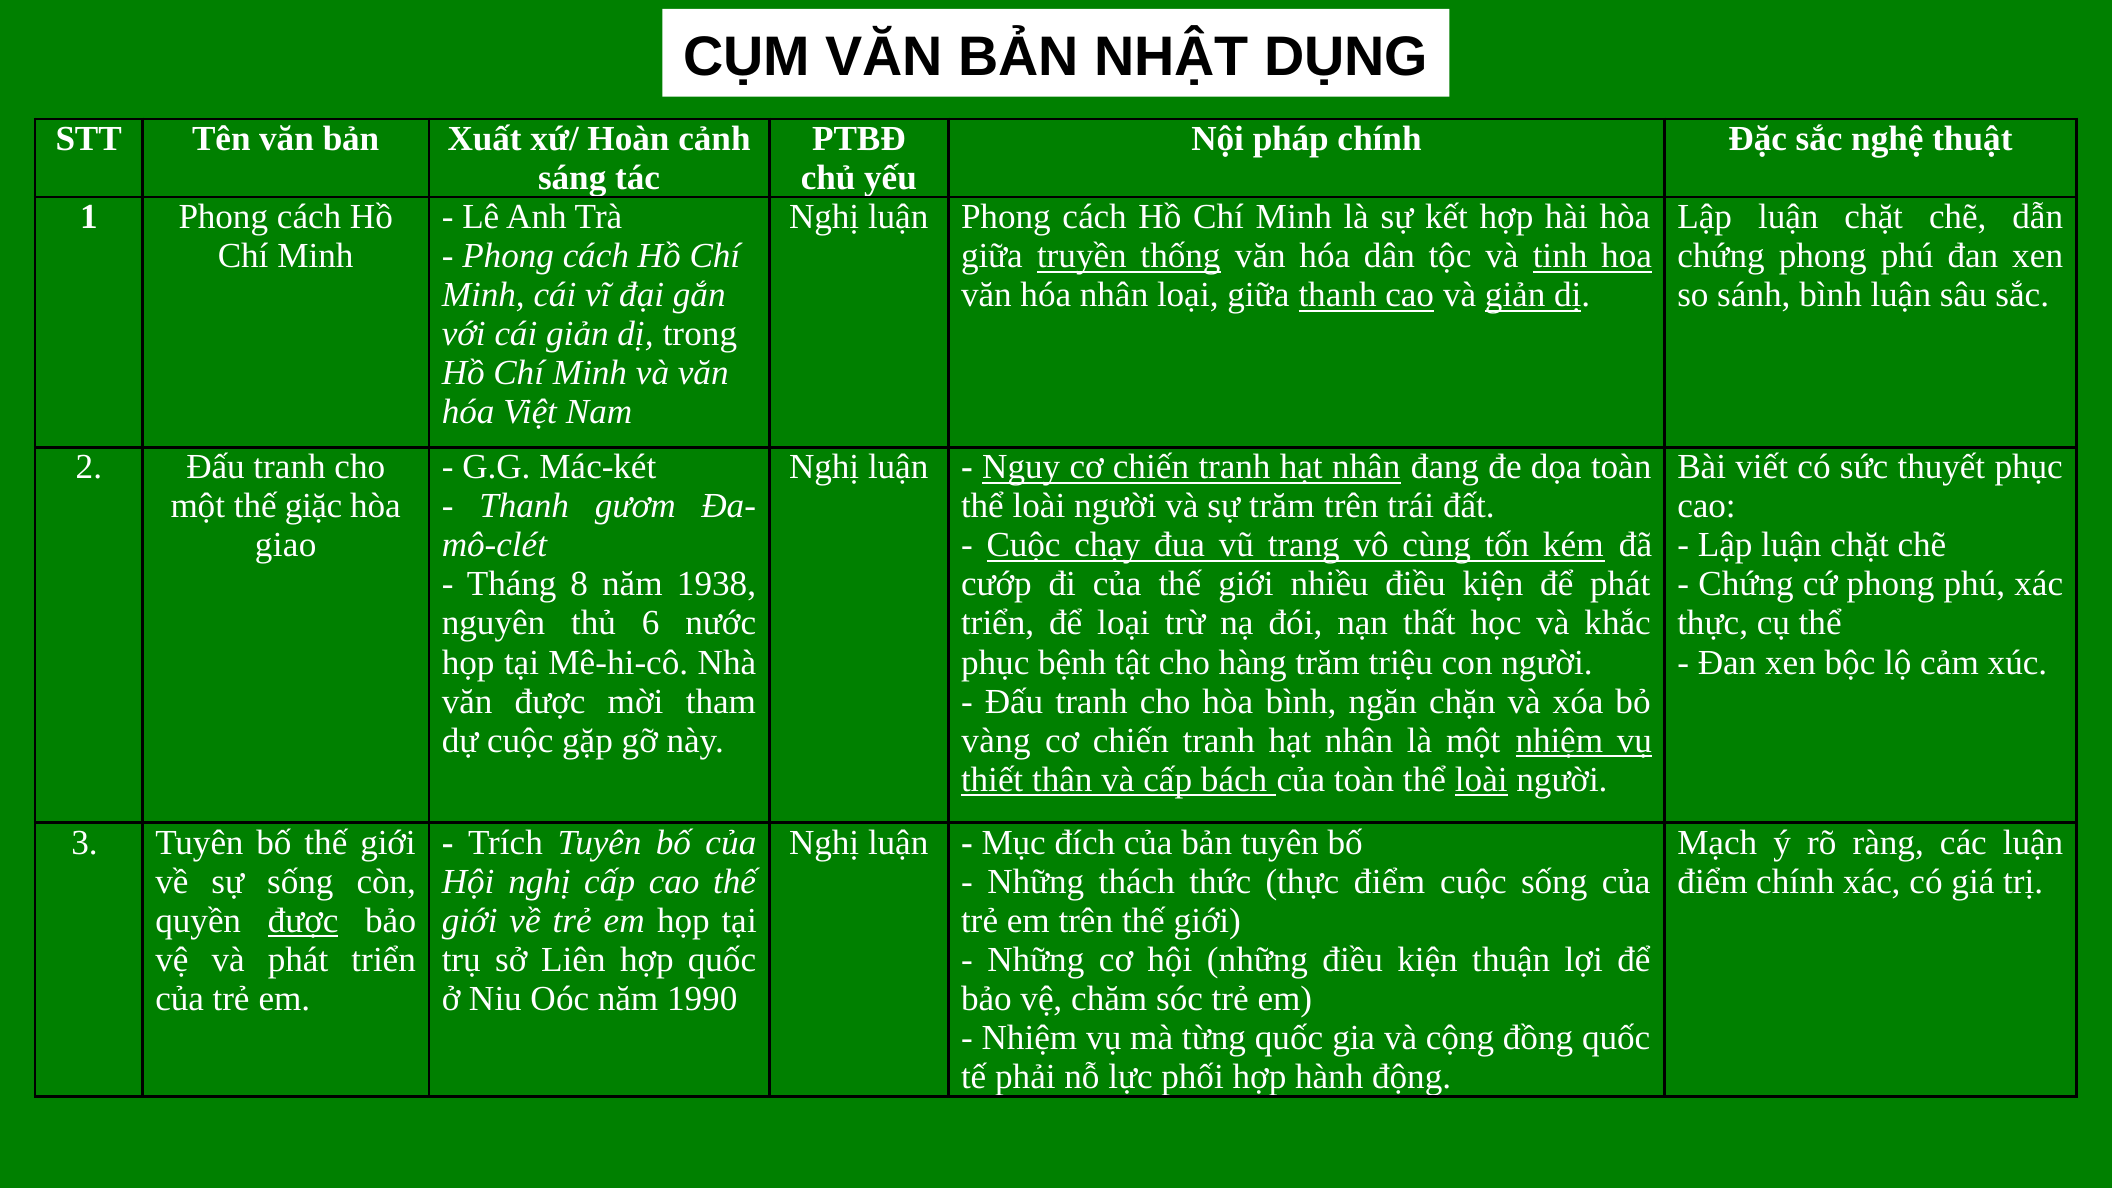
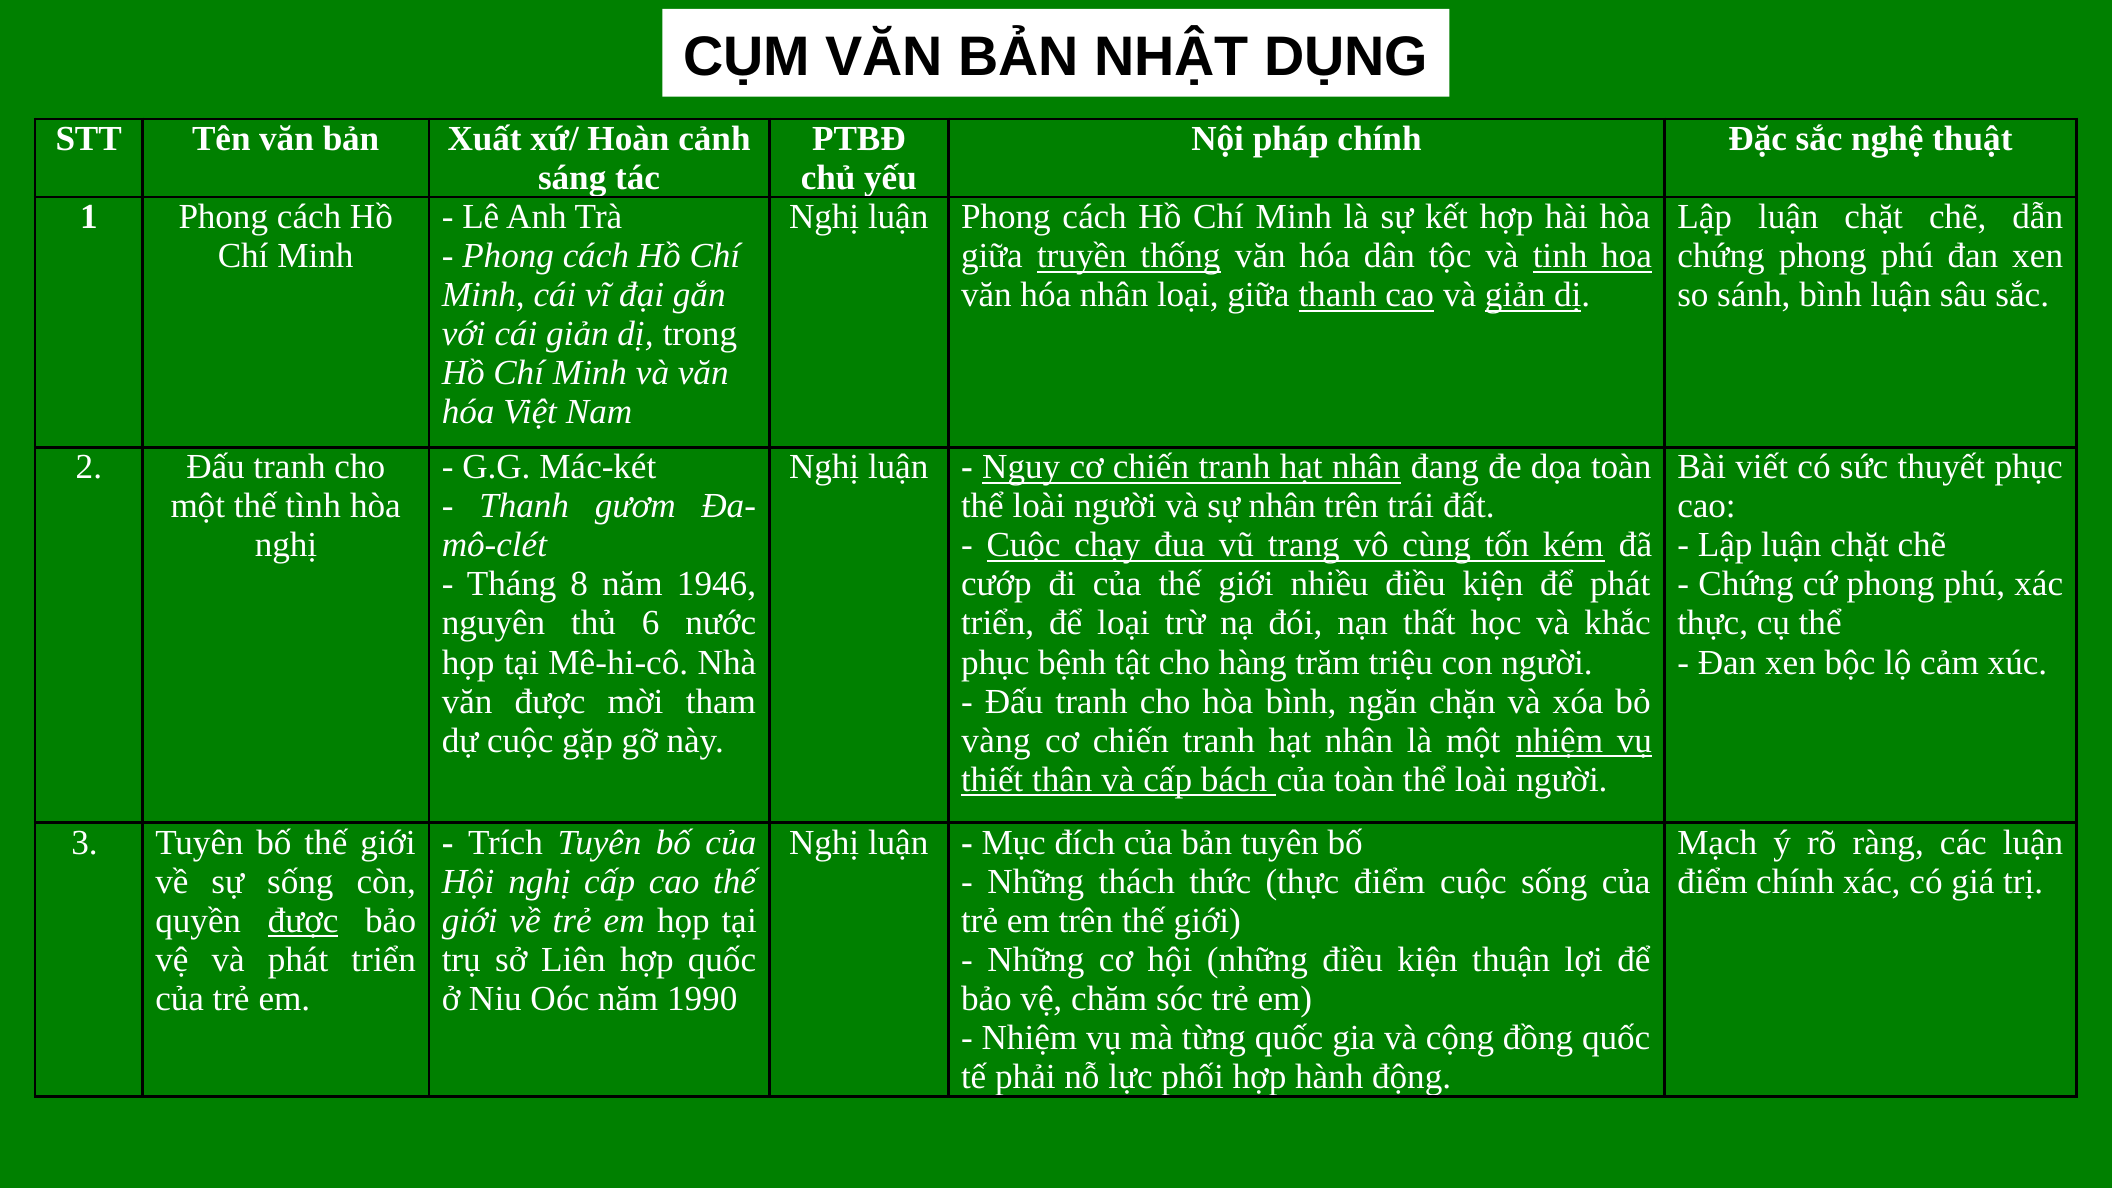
giặc: giặc -> tình (313, 506)
sự trăm: trăm -> nhân (1282, 506)
giao: giao -> nghị (286, 545)
1938: 1938 -> 1946 (717, 584)
loài underline: present -> none (1481, 780)
